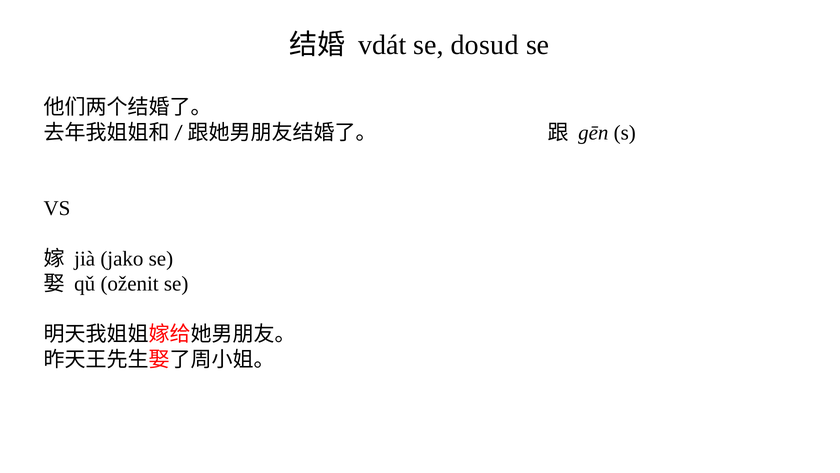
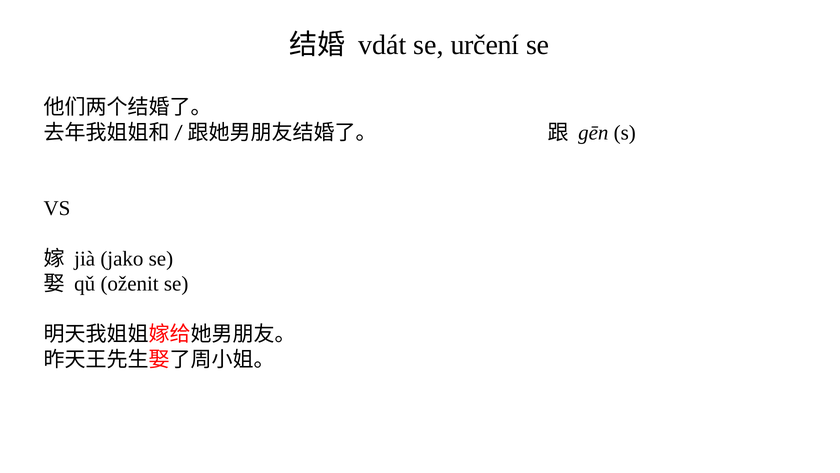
dosud: dosud -> určení (485, 45)
